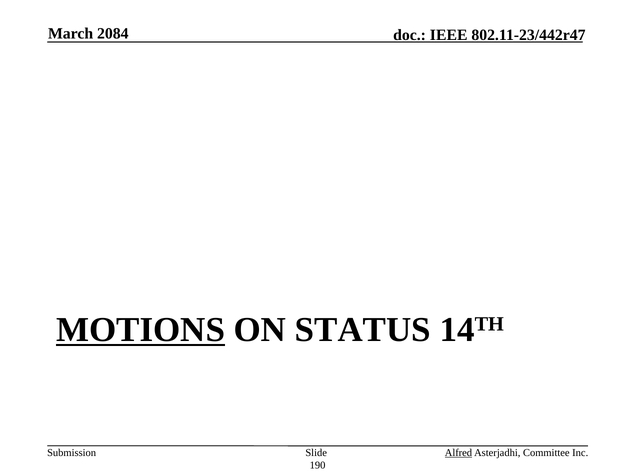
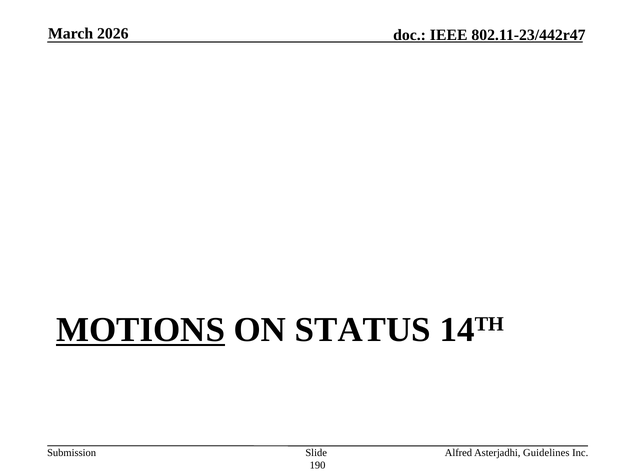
2084: 2084 -> 2026 (113, 33)
Alfred underline: present -> none (458, 453)
Committee: Committee -> Guidelines (546, 453)
